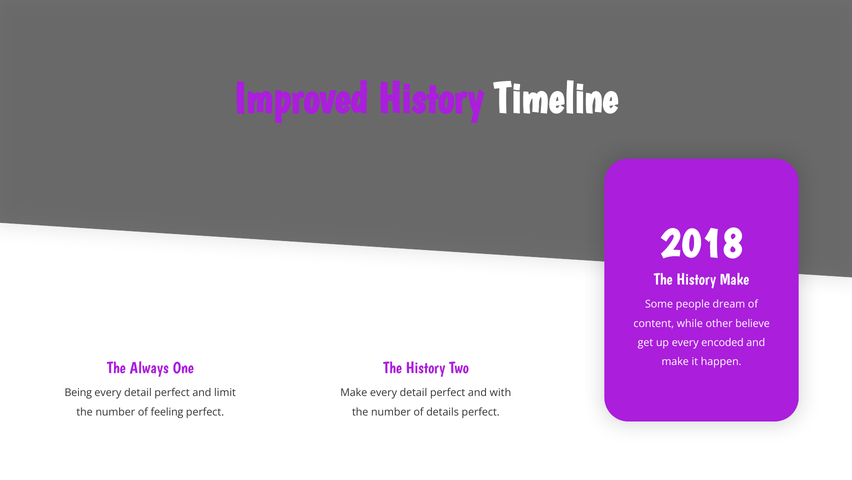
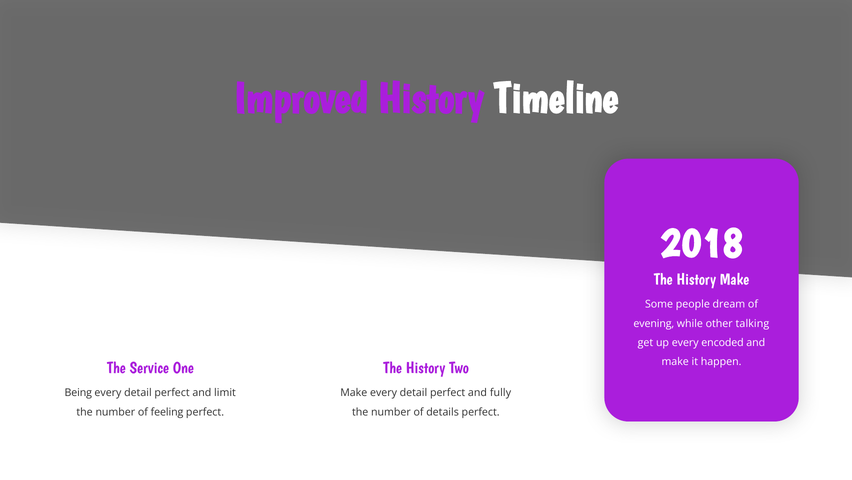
content: content -> evening (654, 323)
believe: believe -> talking (752, 323)
Always: Always -> Service (149, 367)
with: with -> fully (500, 392)
